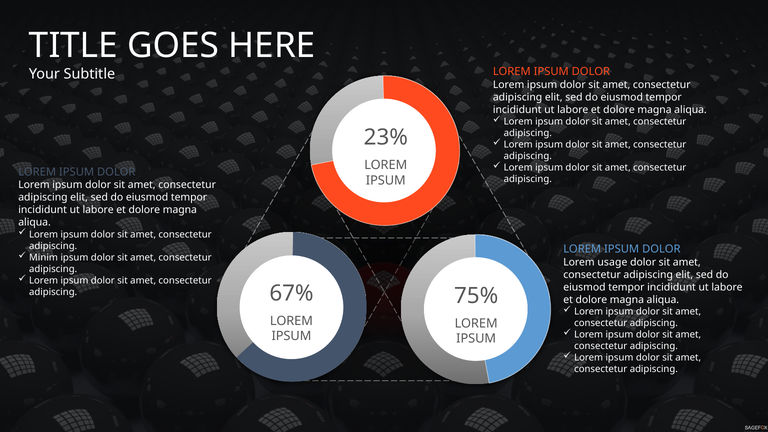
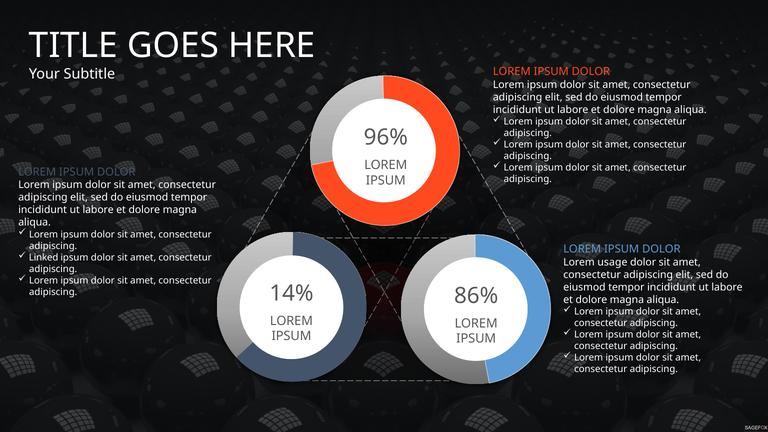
23%: 23% -> 96% (386, 138)
Minim: Minim -> Linked (44, 257)
67%: 67% -> 14% (291, 293)
75%: 75% -> 86% (476, 296)
